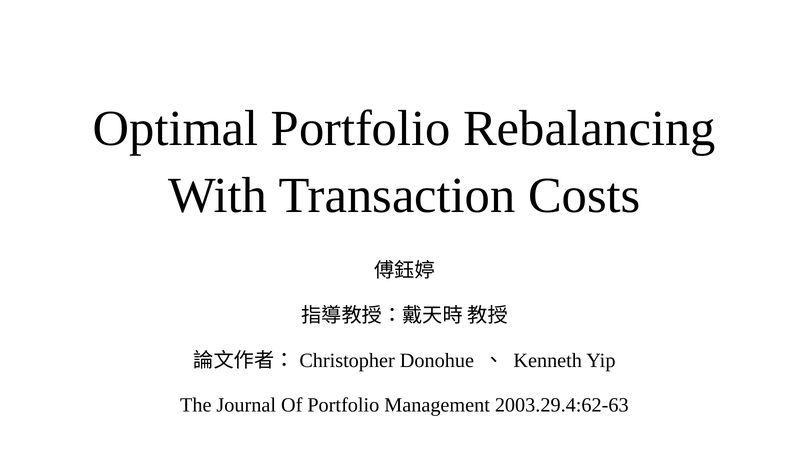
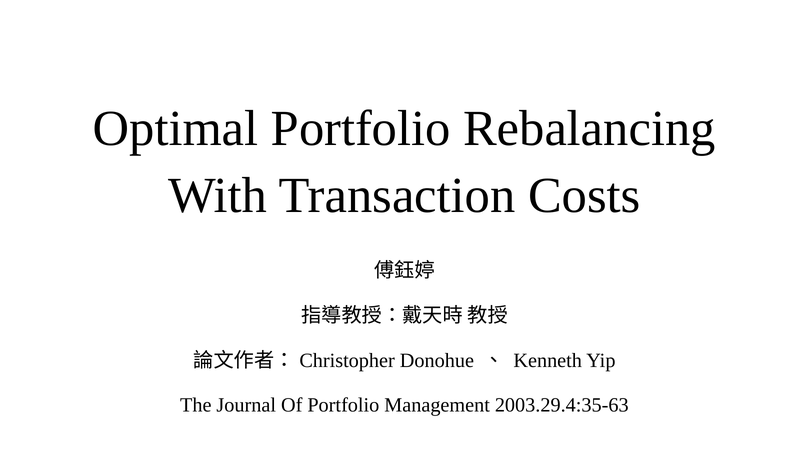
2003.29.4:62-63: 2003.29.4:62-63 -> 2003.29.4:35-63 (562, 405)
